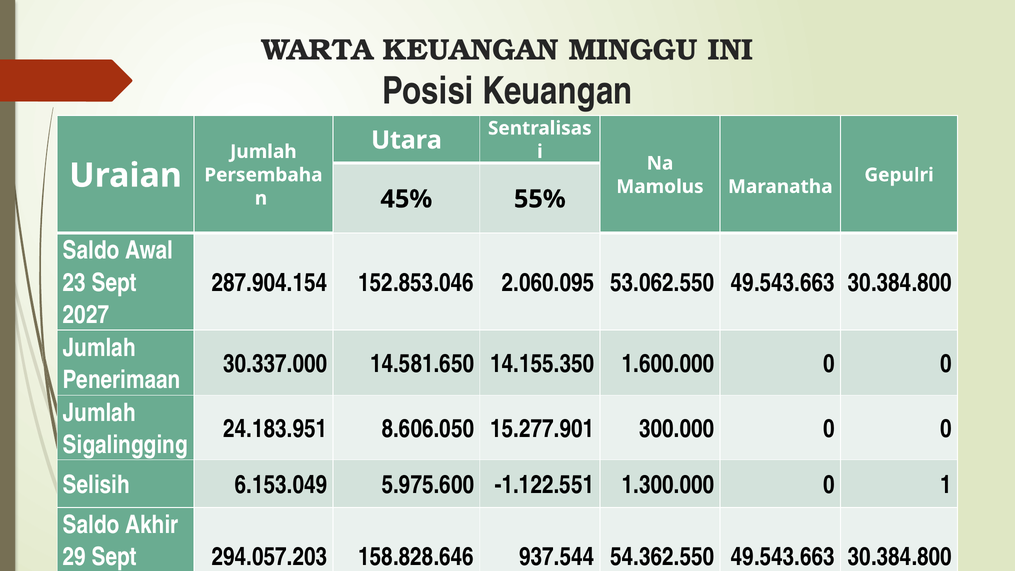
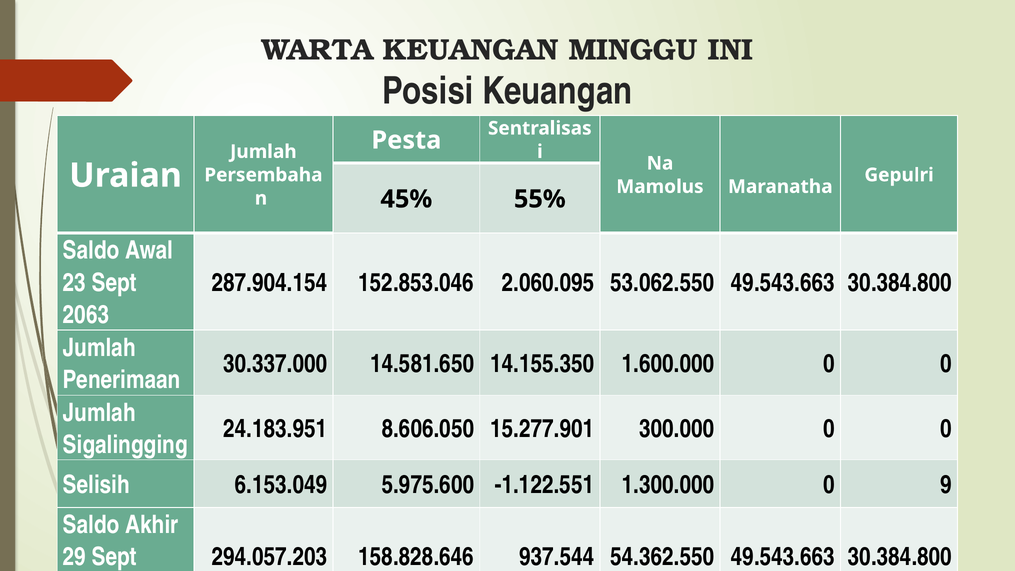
Utara: Utara -> Pesta (406, 140)
2027: 2027 -> 2063 (86, 315)
1: 1 -> 9 (946, 485)
